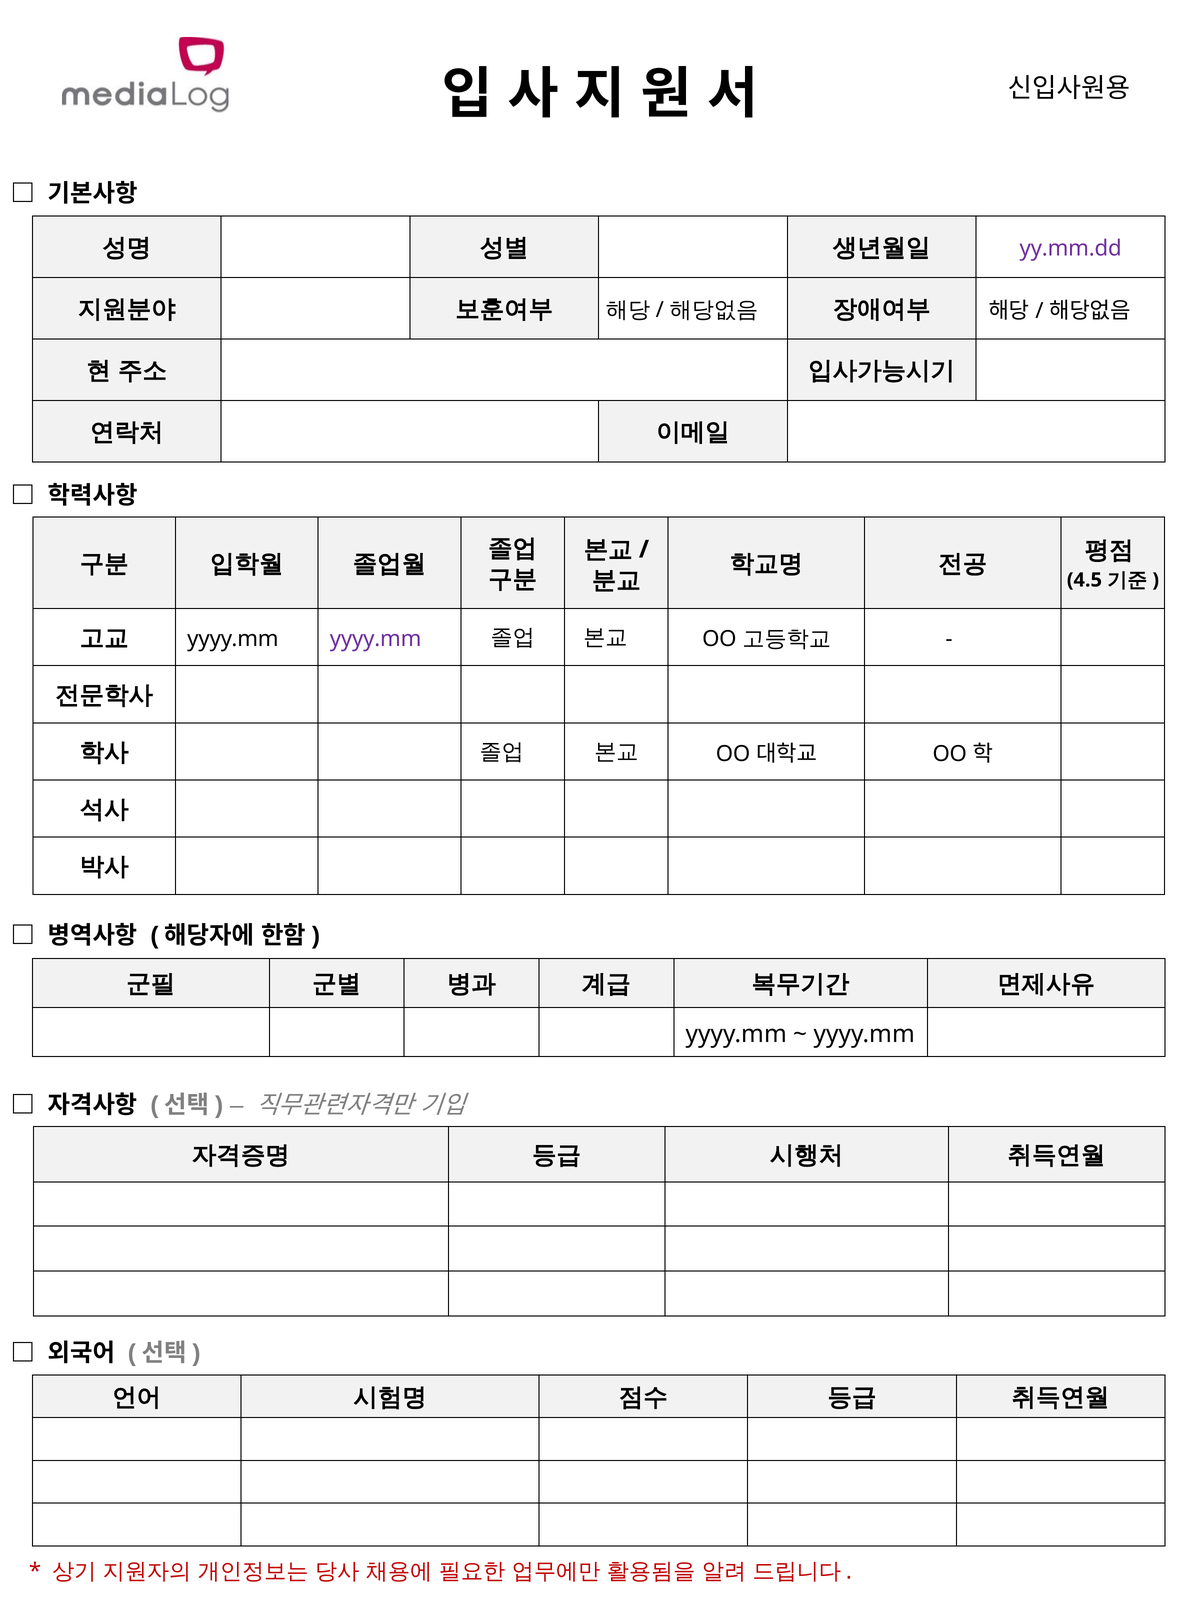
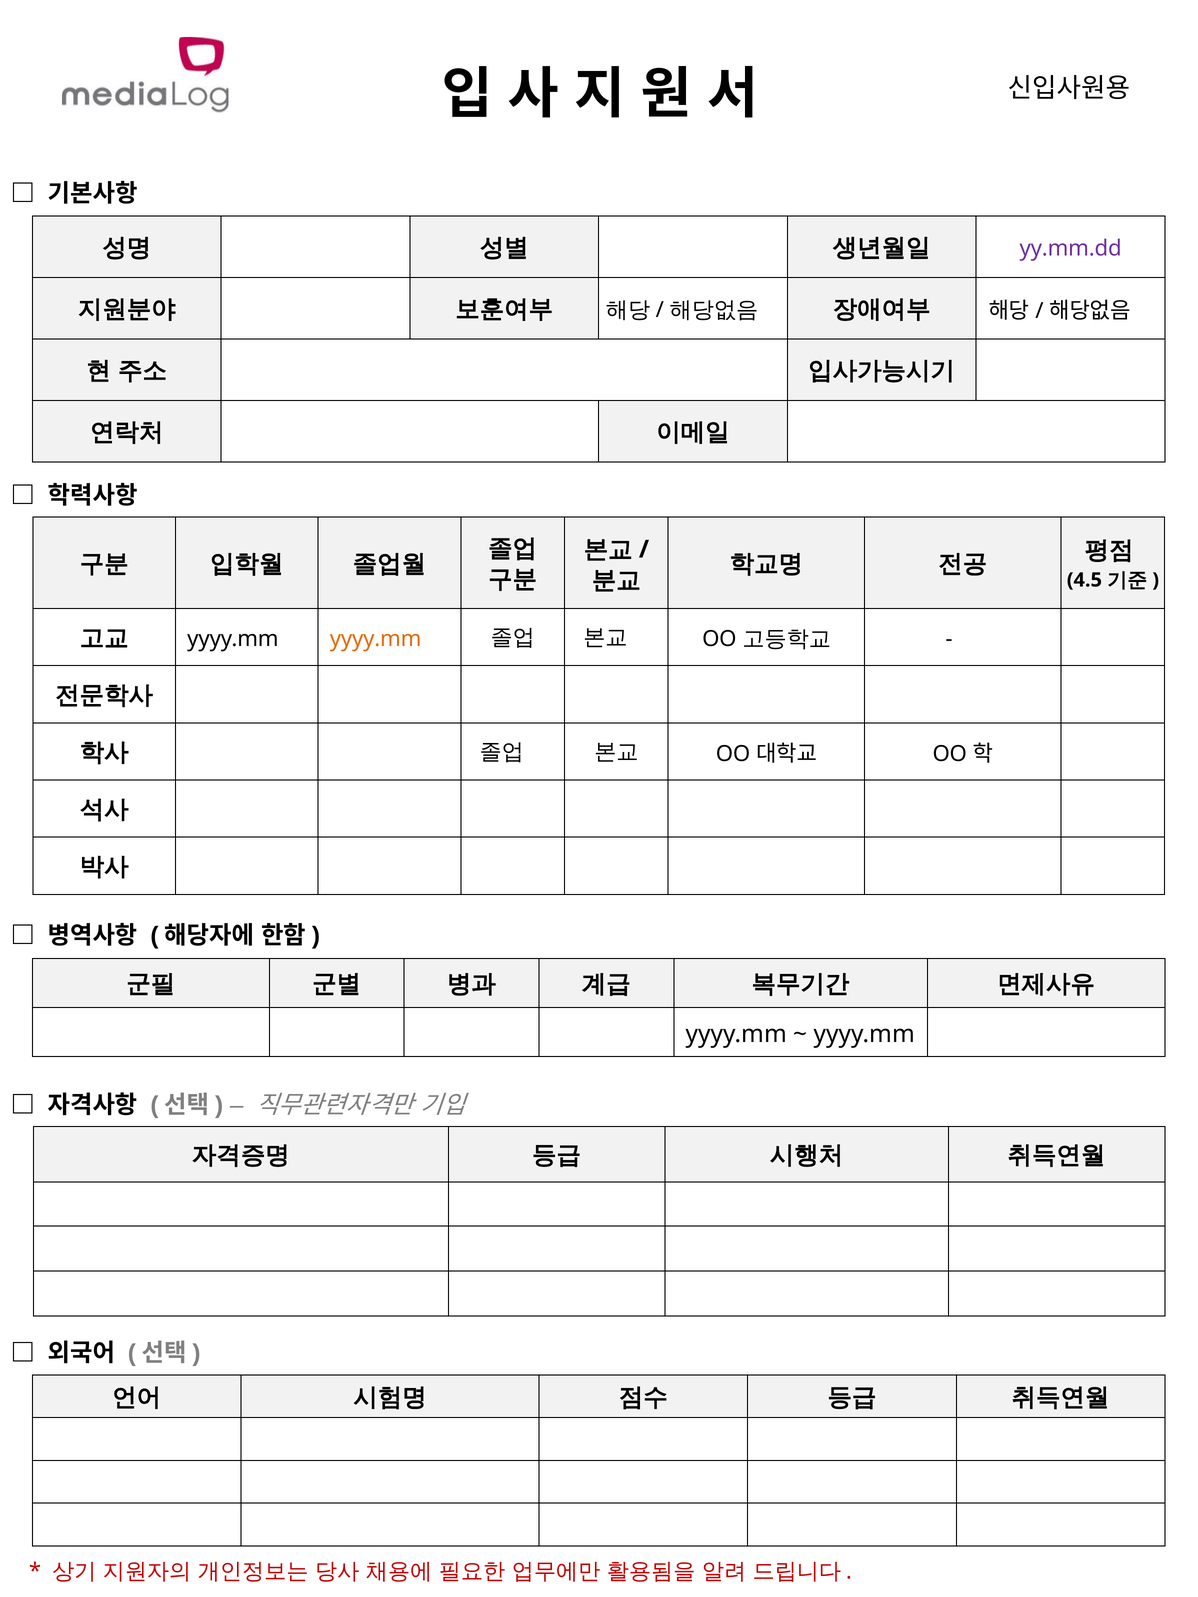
yyyy.mm colour: purple -> orange (376, 639)
